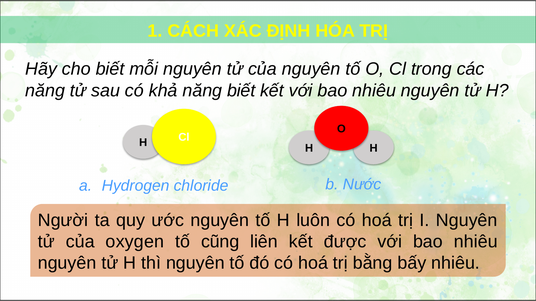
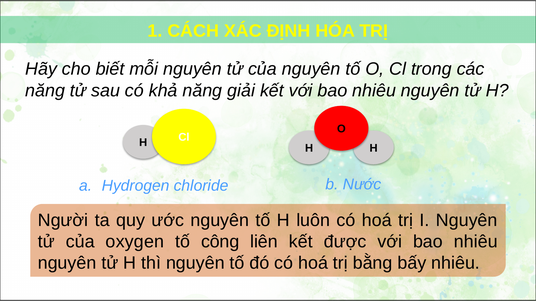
năng biết: biết -> giải (241, 91)
cũng: cũng -> công (220, 242)
